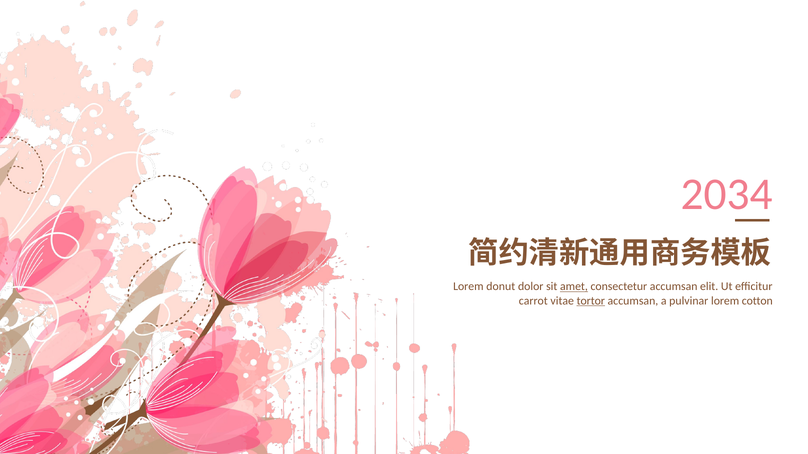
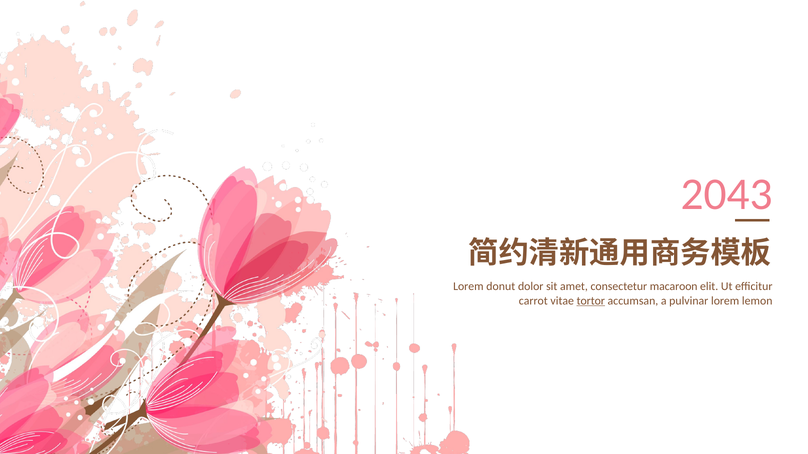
2034: 2034 -> 2043 (727, 194)
amet underline: present -> none (574, 287)
consectetur accumsan: accumsan -> macaroon (674, 287)
cotton: cotton -> lemon (757, 301)
